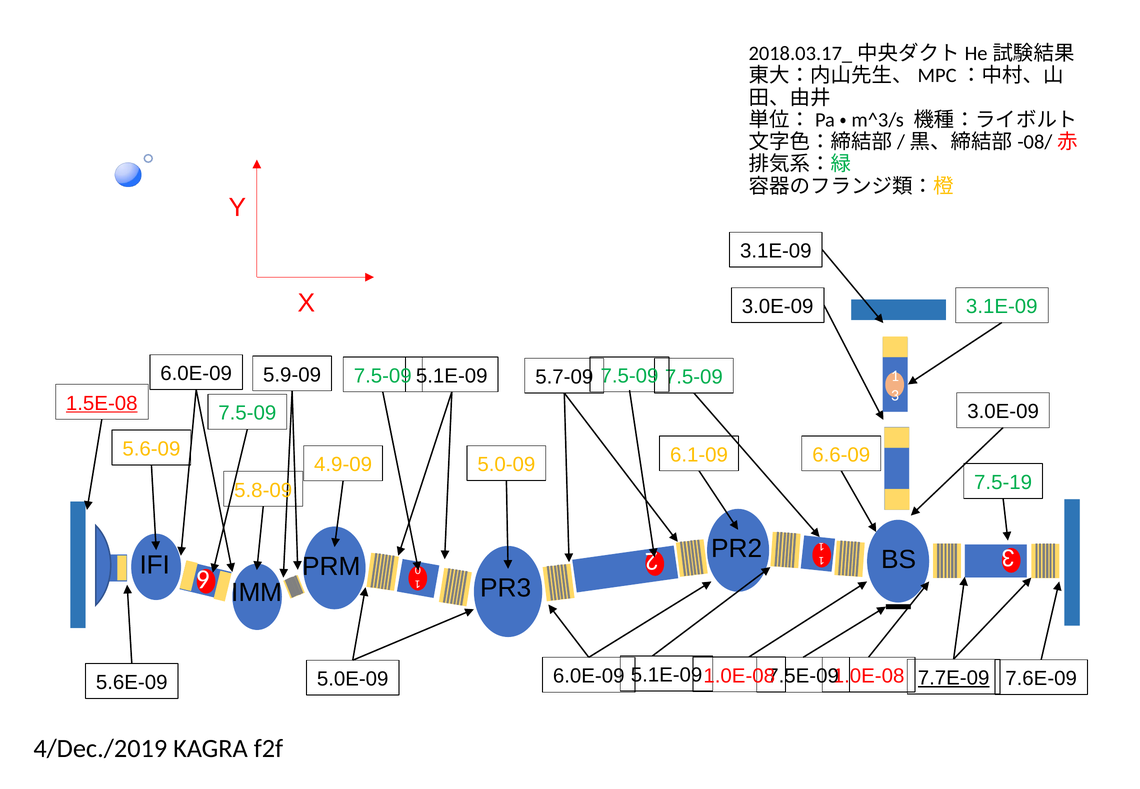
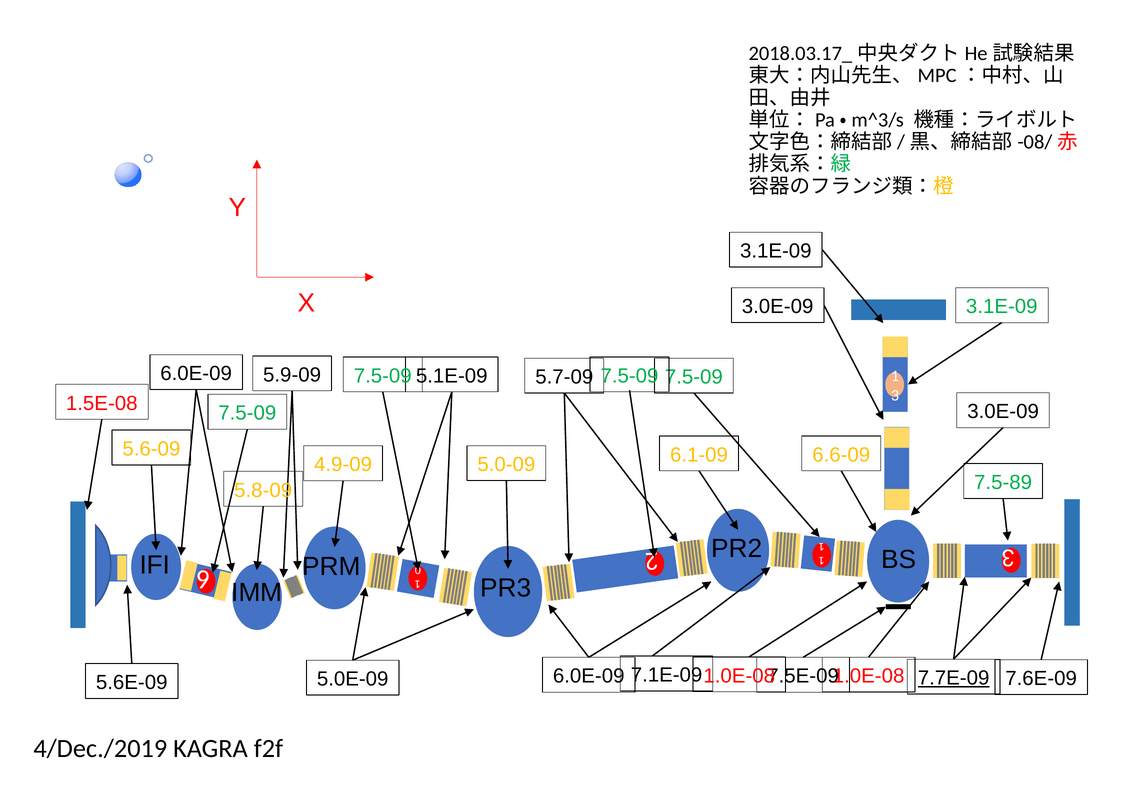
1.5E-08 underline: present -> none (102, 403)
7.5-19: 7.5-19 -> 7.5-89 (1003, 483)
5.1E-09: 5.1E-09 -> 7.1E-09 (667, 675)
